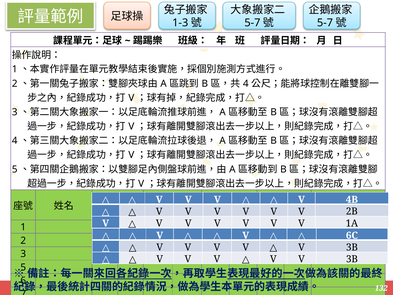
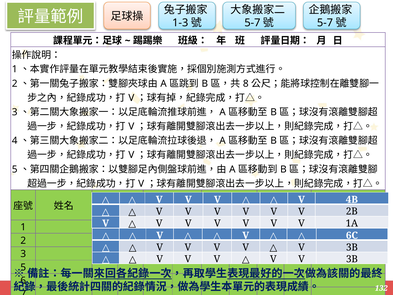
4: 4 -> 8 (246, 83)
